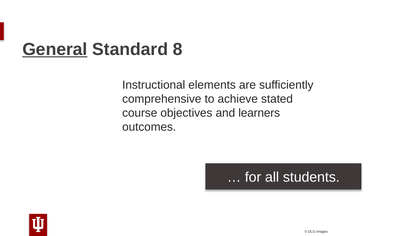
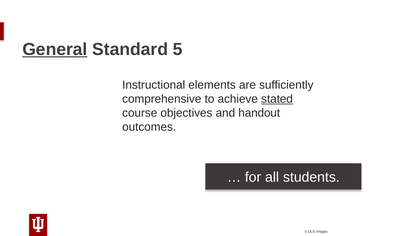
8: 8 -> 5 (178, 49)
stated underline: none -> present (277, 99)
learners: learners -> handout (259, 113)
